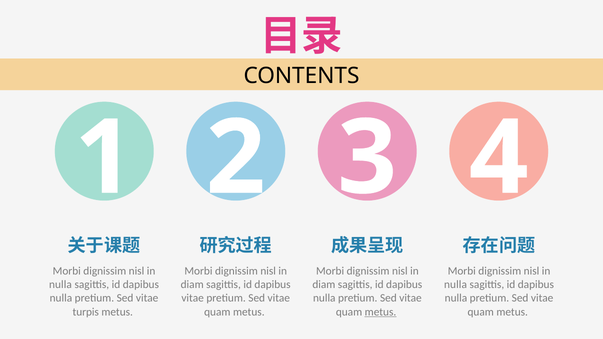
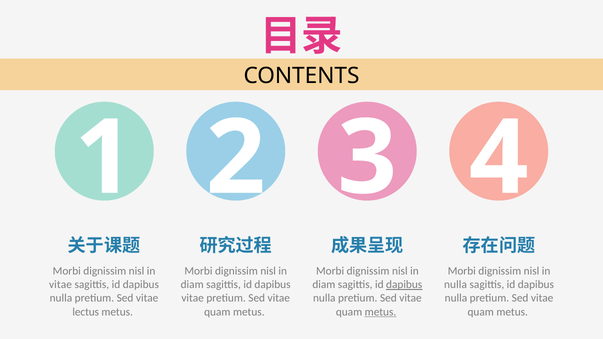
nulla: nulla -> vitae (60, 285)
dapibus underline: none -> present (404, 285)
turpis: turpis -> lectus (86, 312)
